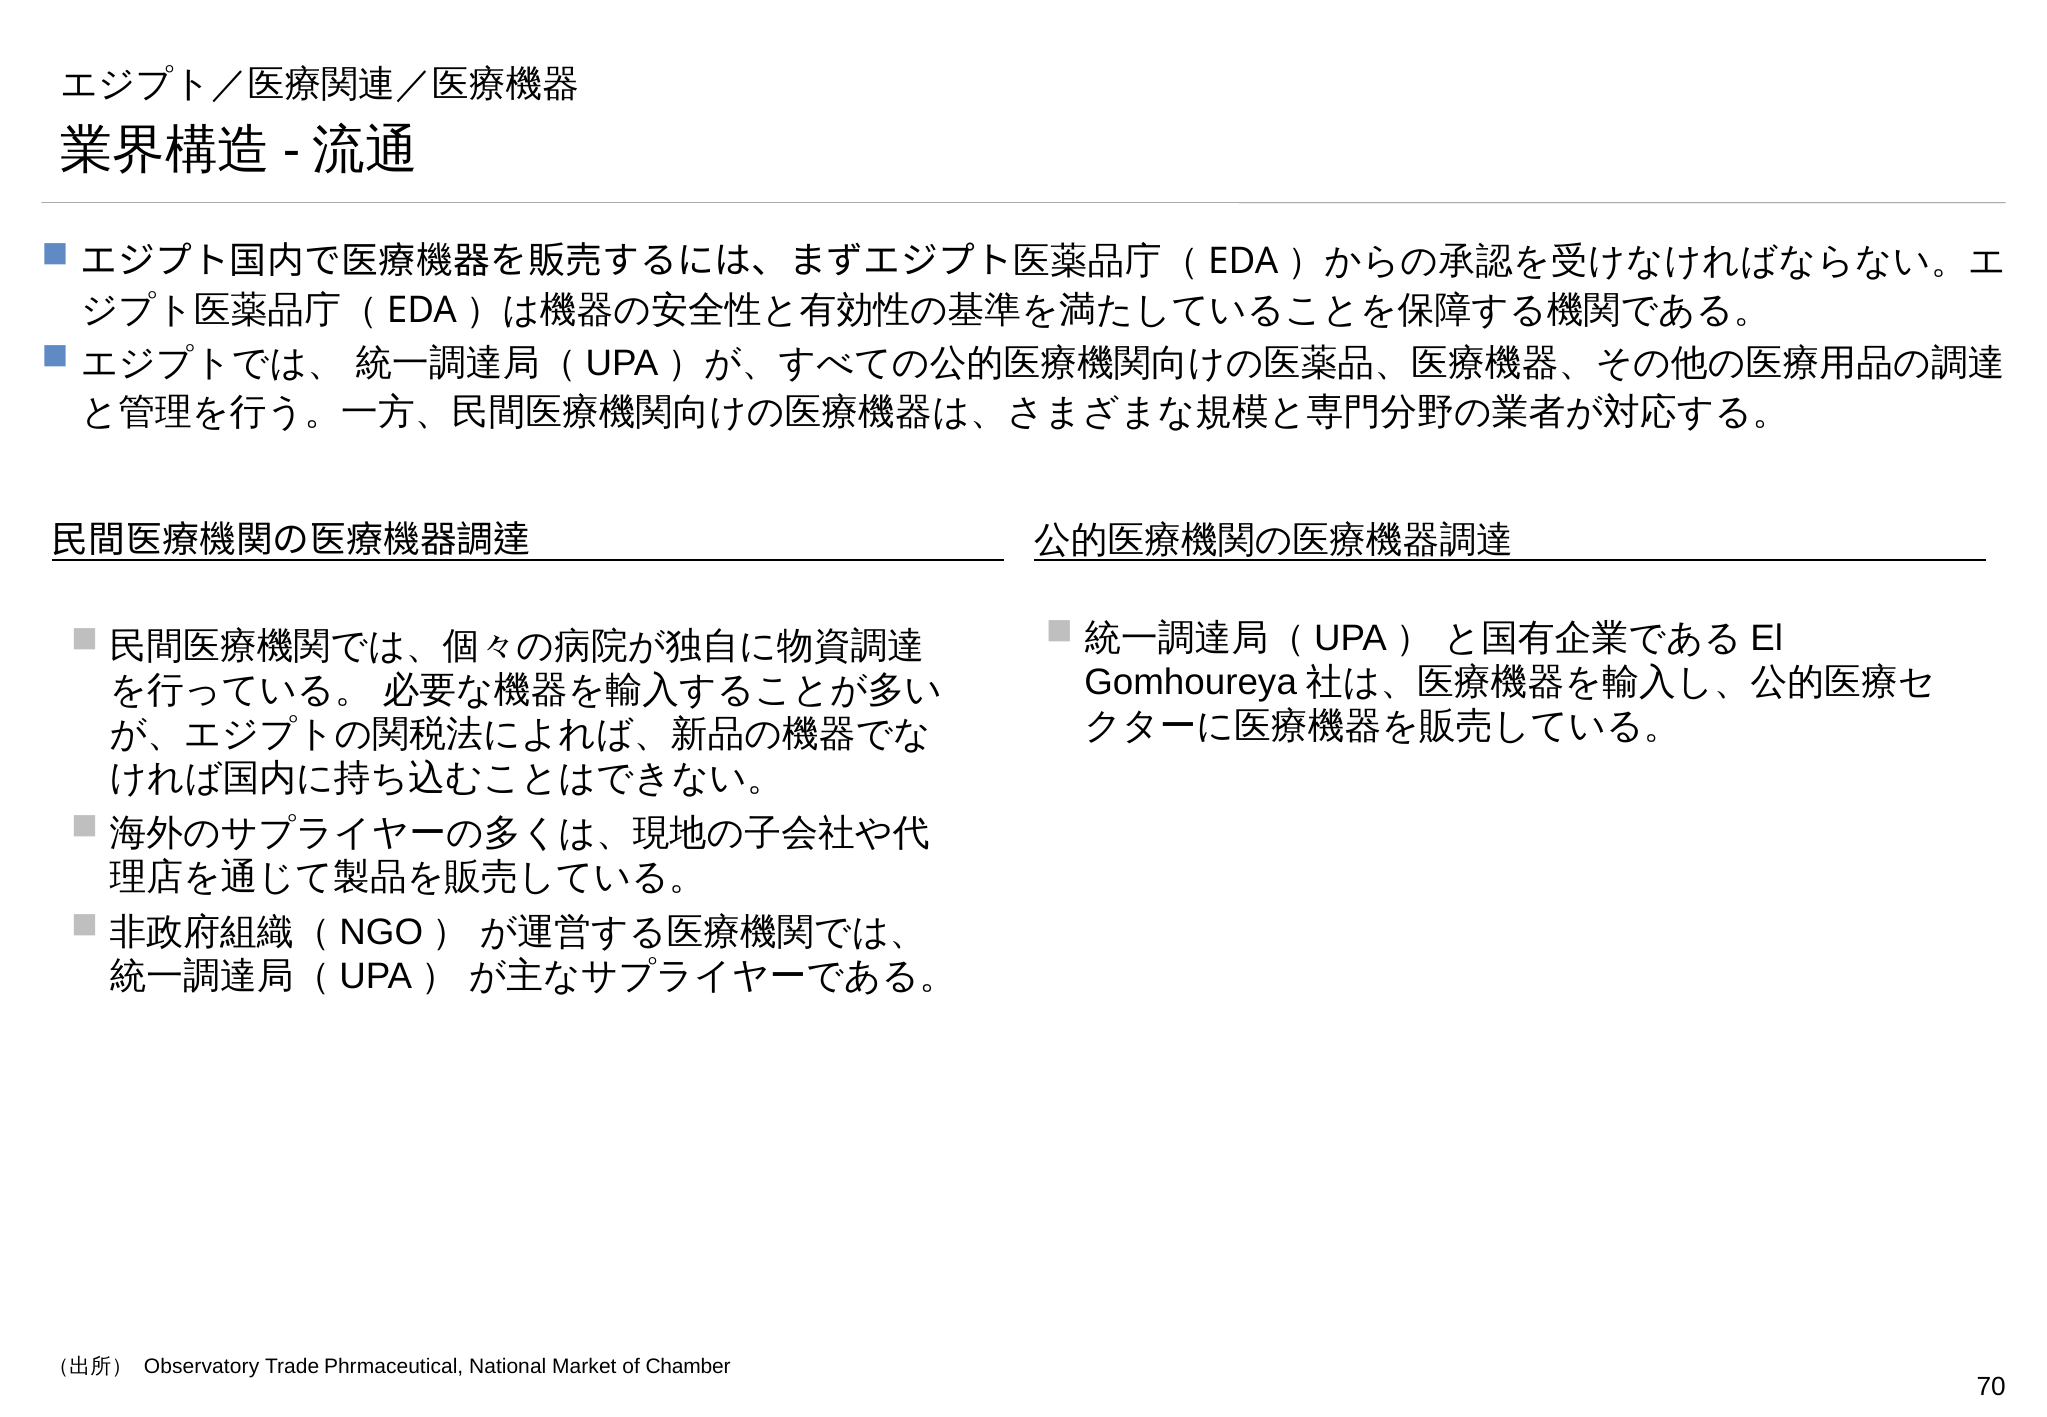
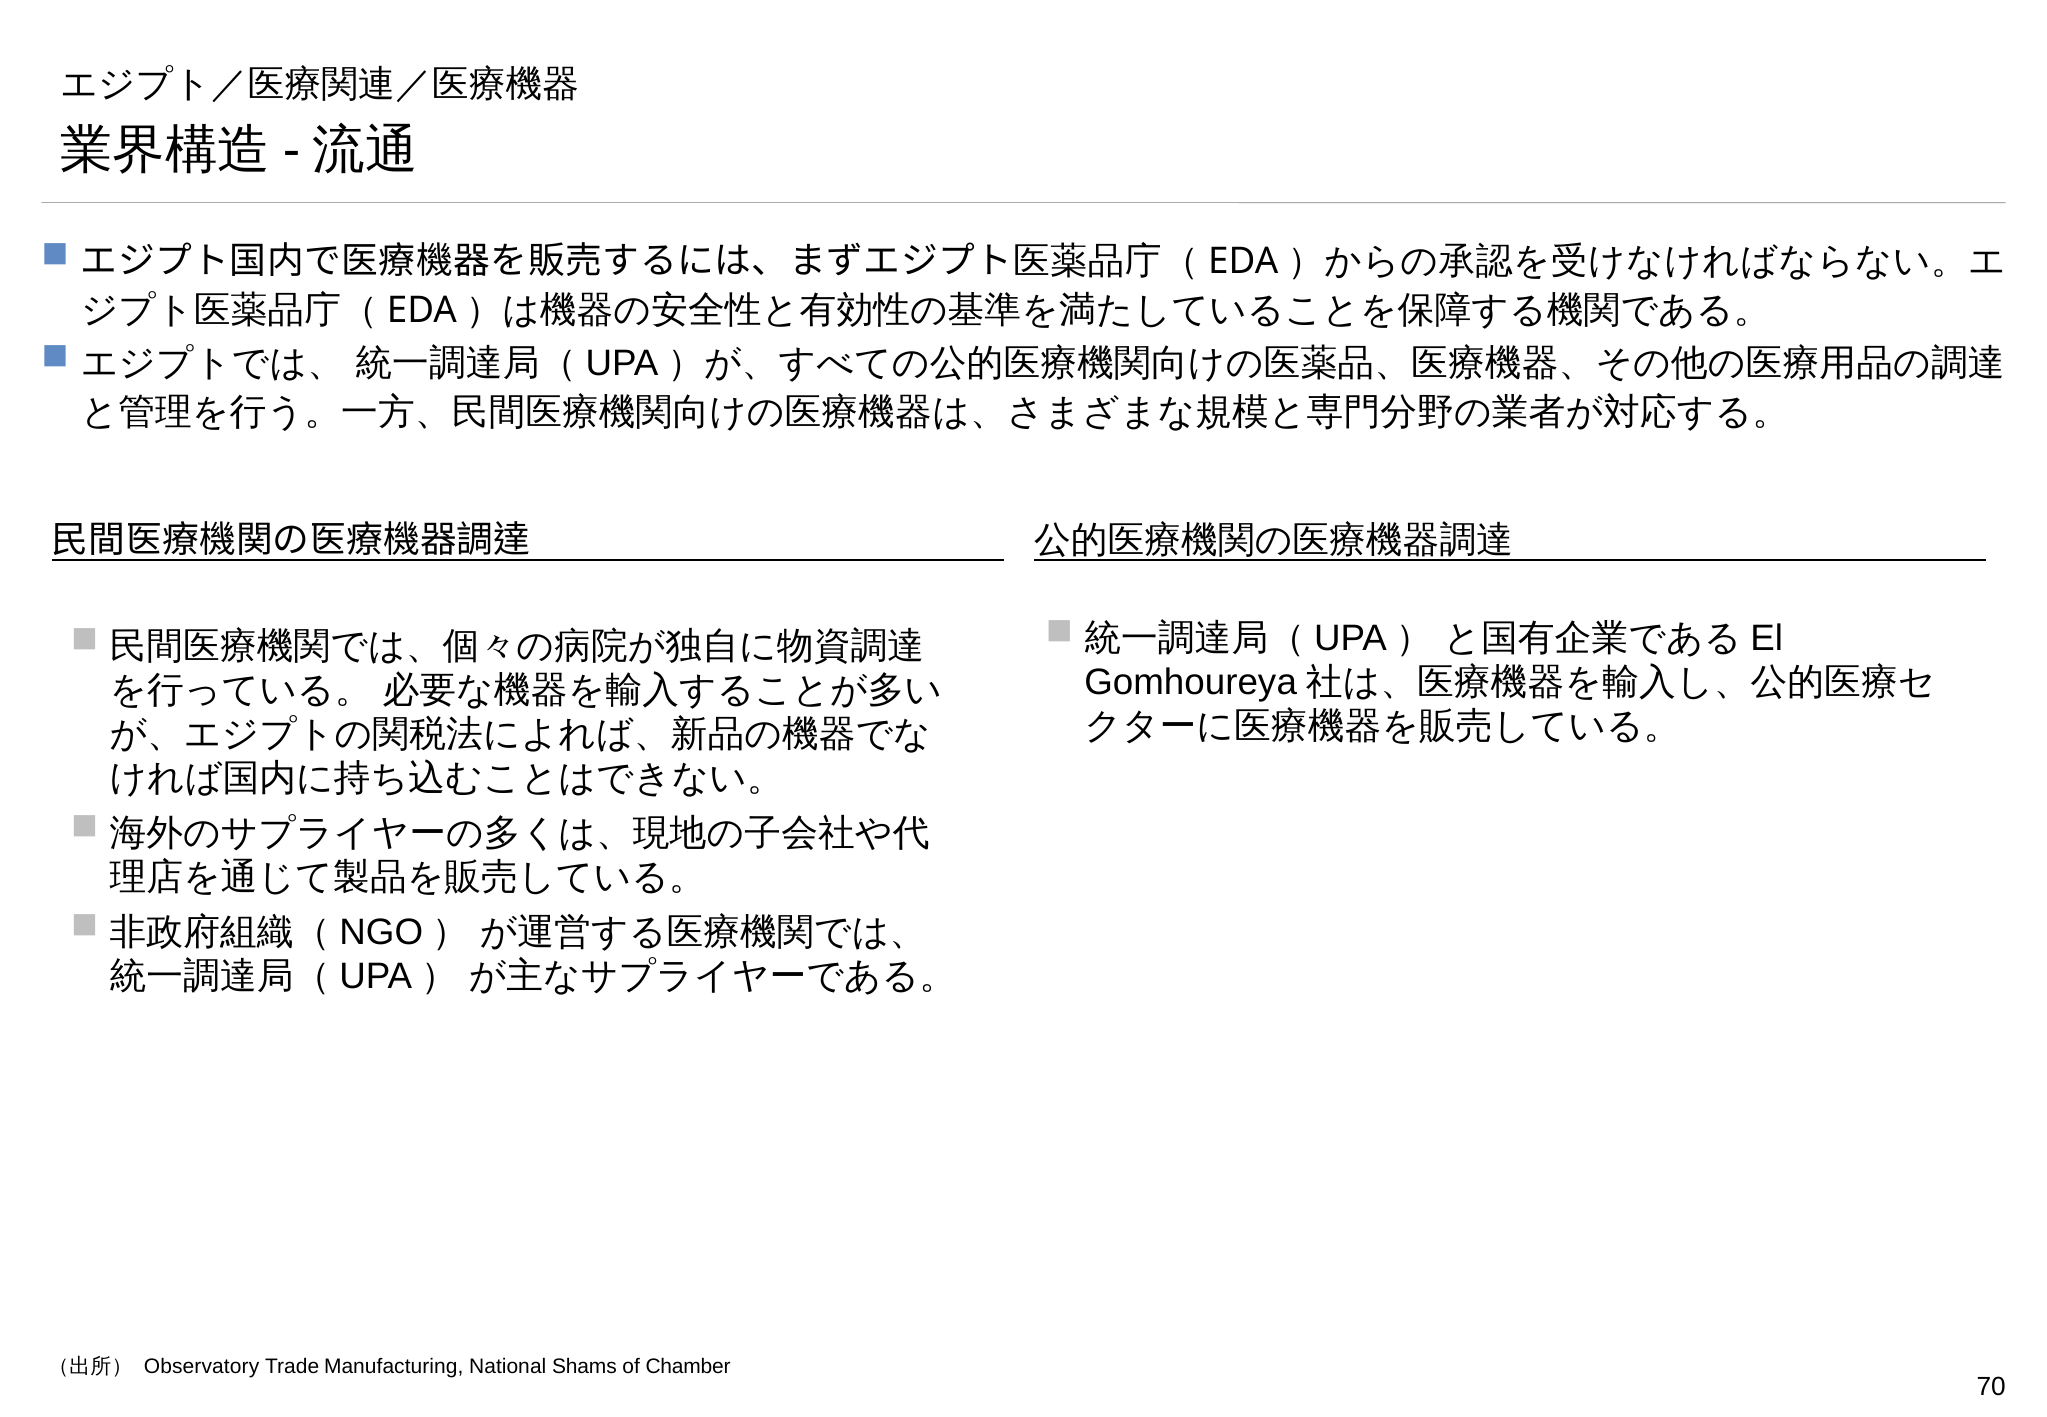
Phrmaceutical: Phrmaceutical -> Manufacturing (394, 1367)
Market: Market -> Shams (584, 1367)
